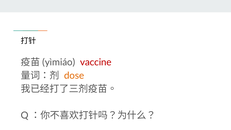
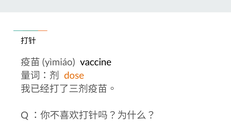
vaccine colour: red -> black (96, 62)
